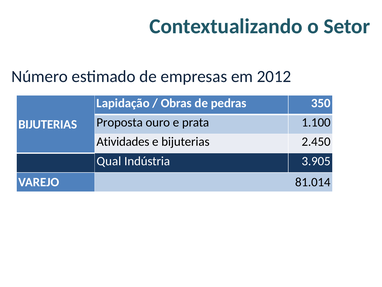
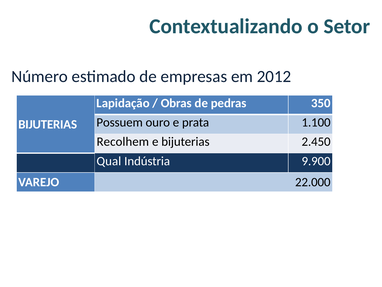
Proposta: Proposta -> Possuem (120, 122)
Atividades: Atividades -> Recolhem (123, 142)
3.905: 3.905 -> 9.900 (316, 161)
81.014: 81.014 -> 22.000 (313, 182)
